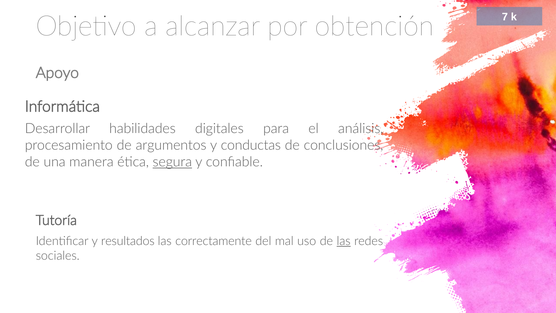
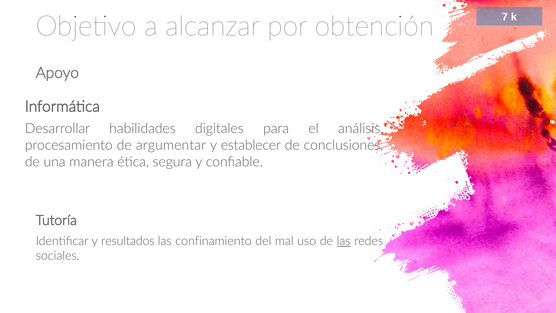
argumentos: argumentos -> argumentar (171, 145)
conductas: conductas -> establecer (251, 145)
segura underline: present -> none (172, 162)
correctamente: correctamente -> confinamiento (213, 241)
